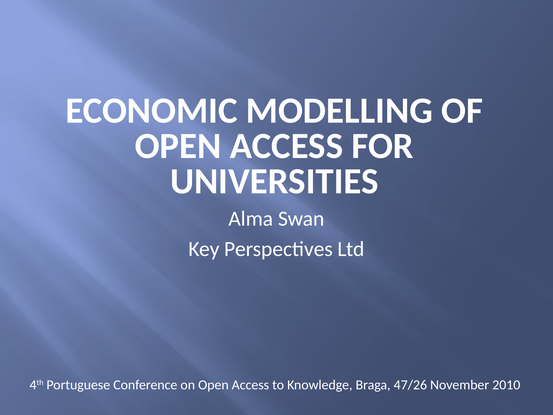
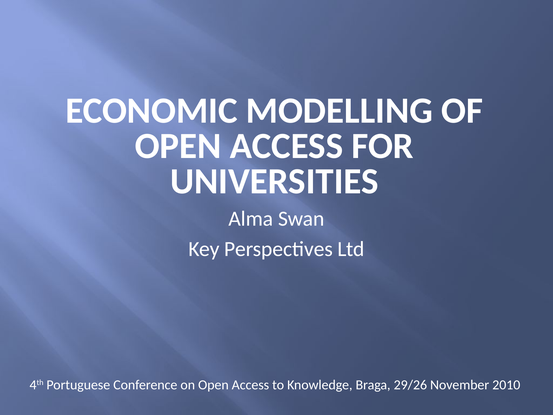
47/26: 47/26 -> 29/26 (410, 385)
